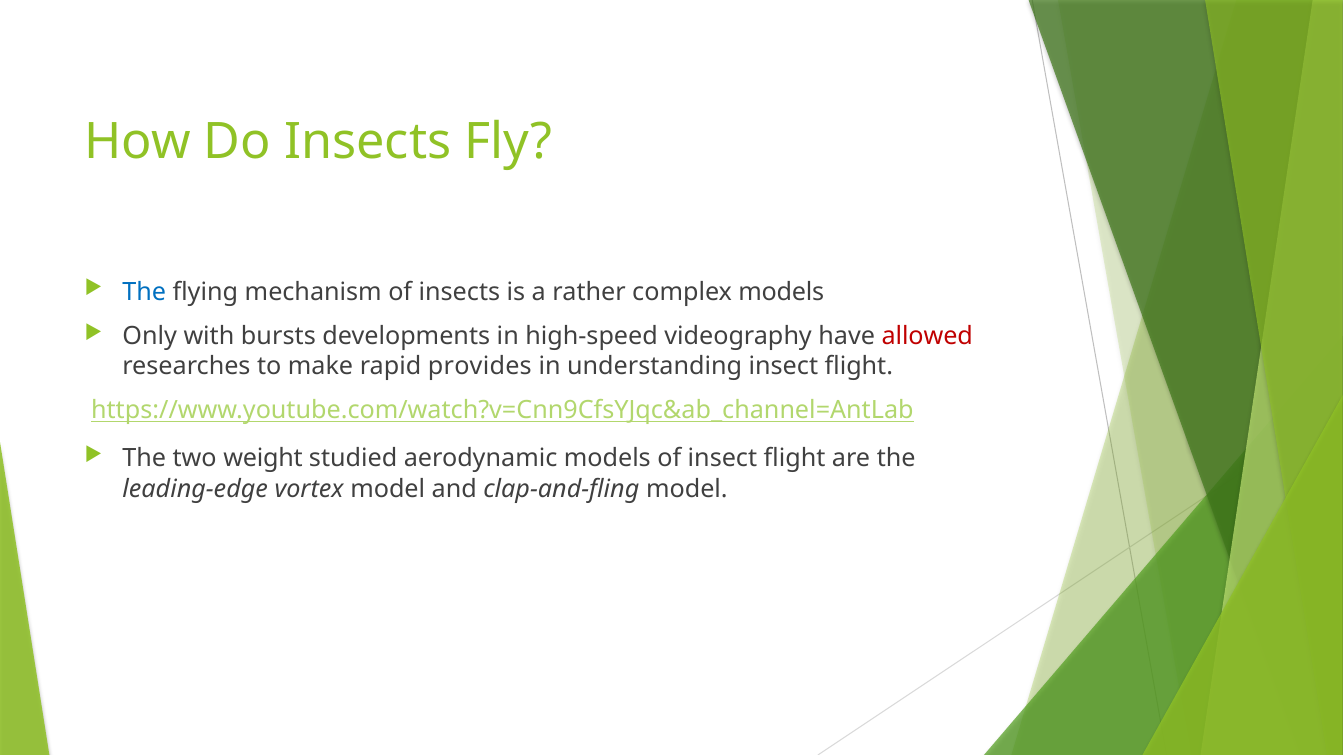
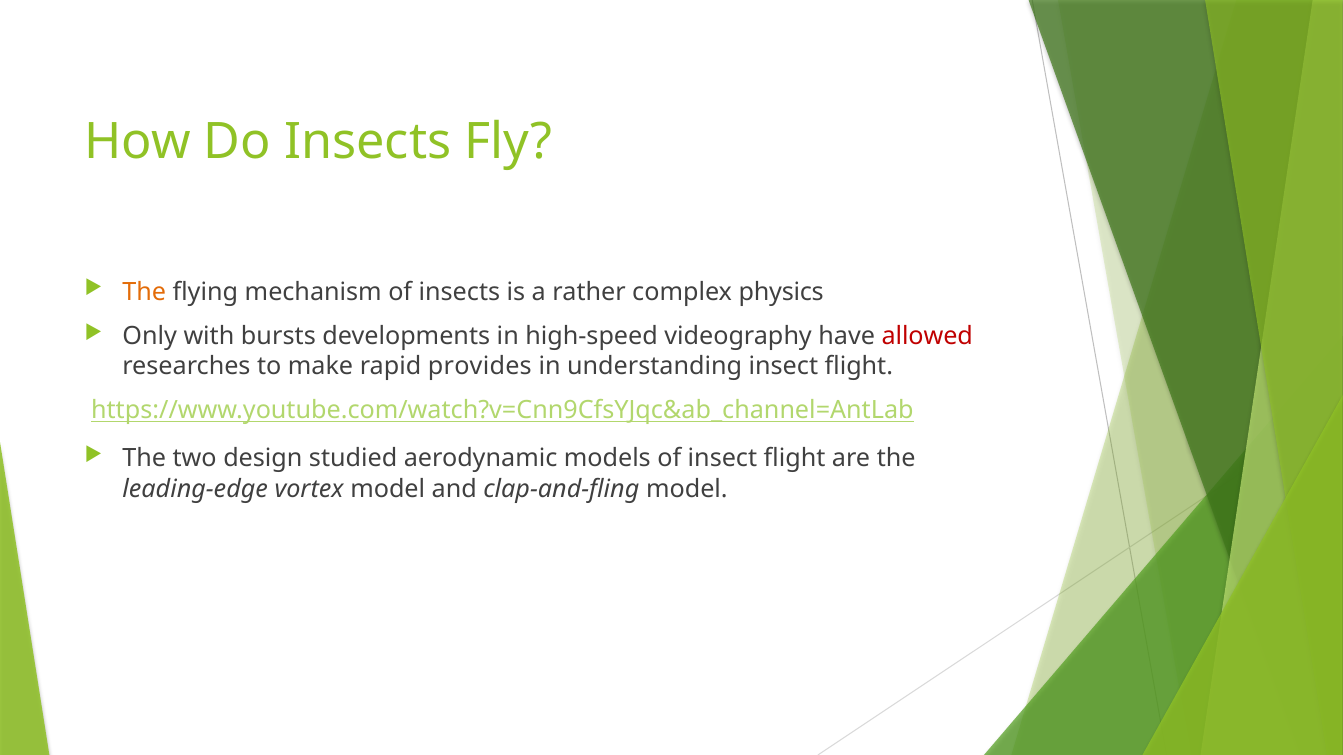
The colour: blue -> orange (144, 292)
complex models: models -> physics (781, 292)
weight: weight -> design (263, 459)
